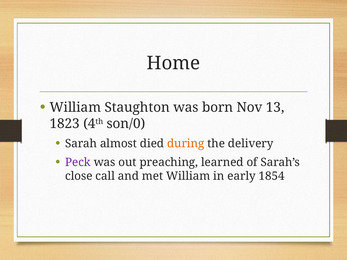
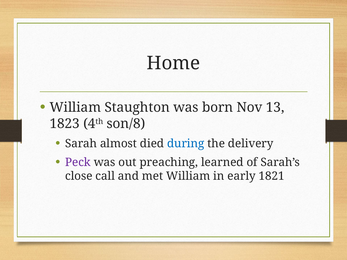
son/0: son/0 -> son/8 (126, 124)
during colour: orange -> blue (186, 144)
1854: 1854 -> 1821 (272, 176)
